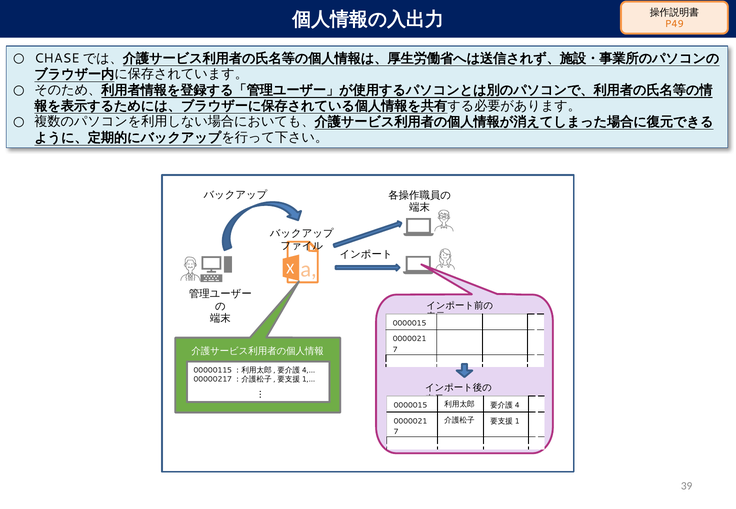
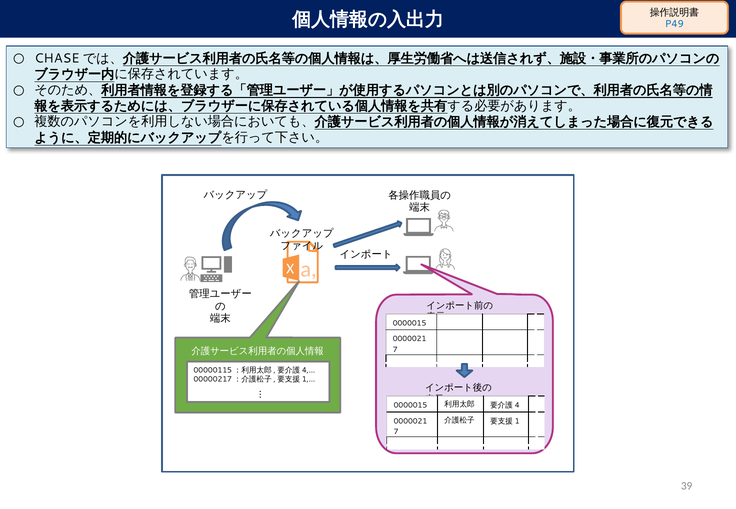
P49 colour: orange -> blue (674, 24)
